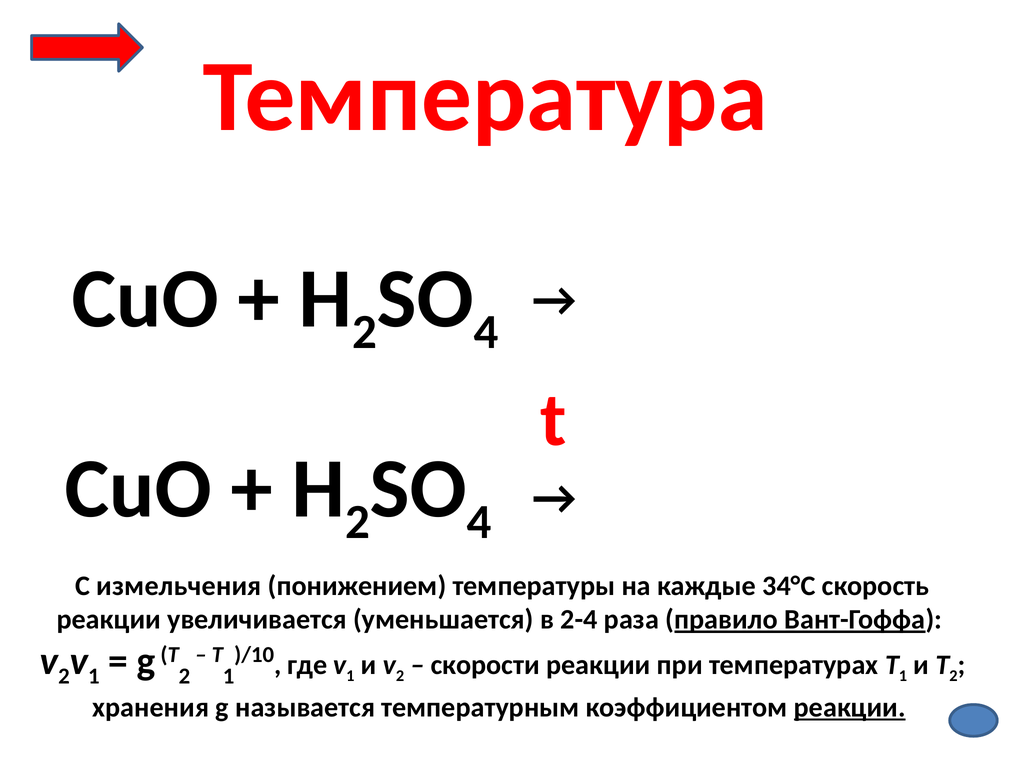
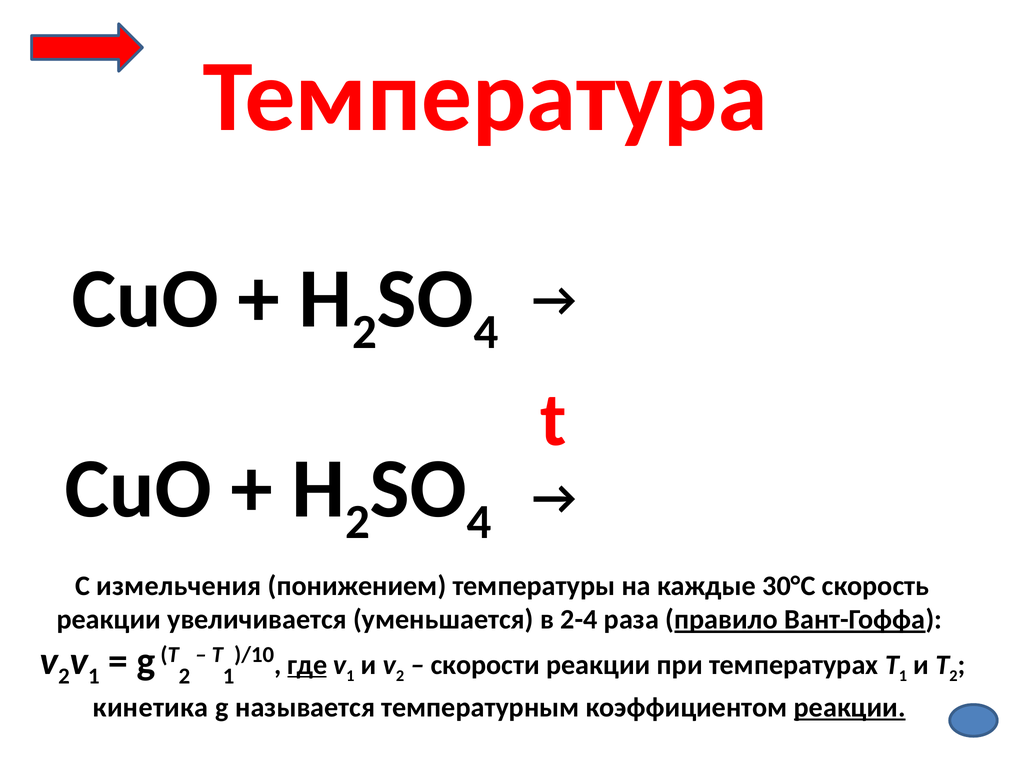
34°С: 34°С -> 30°С (789, 586)
где underline: none -> present (307, 665)
хранения: хранения -> кинетика (151, 707)
